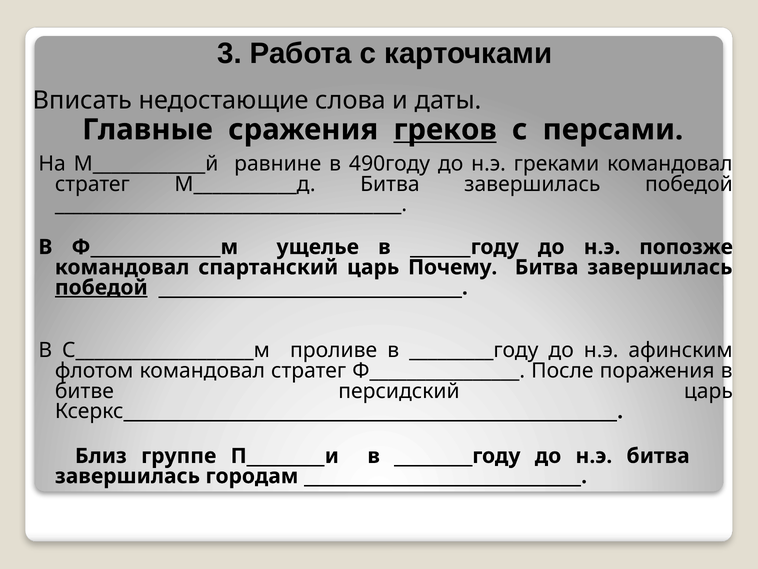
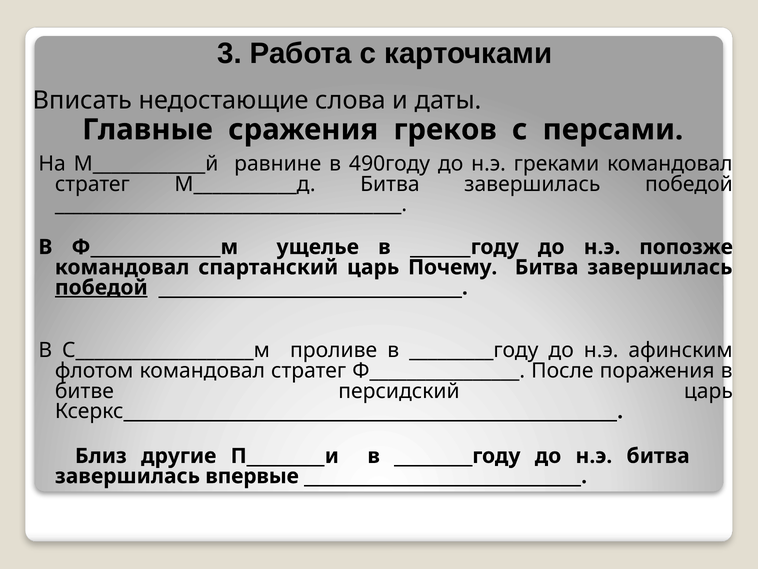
греков underline: present -> none (445, 130)
группе: группе -> другие (179, 456)
городам: городам -> впервые (252, 476)
